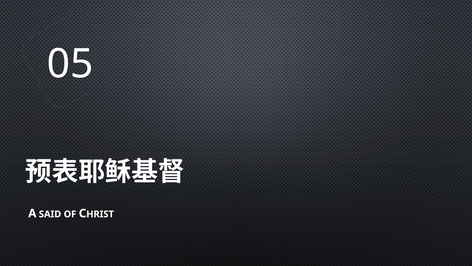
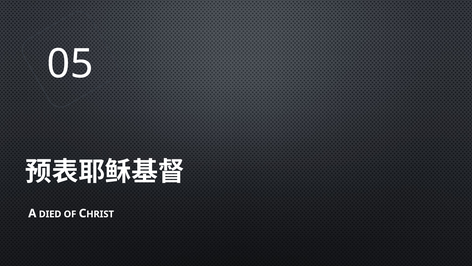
SAID: SAID -> DIED (50, 214)
